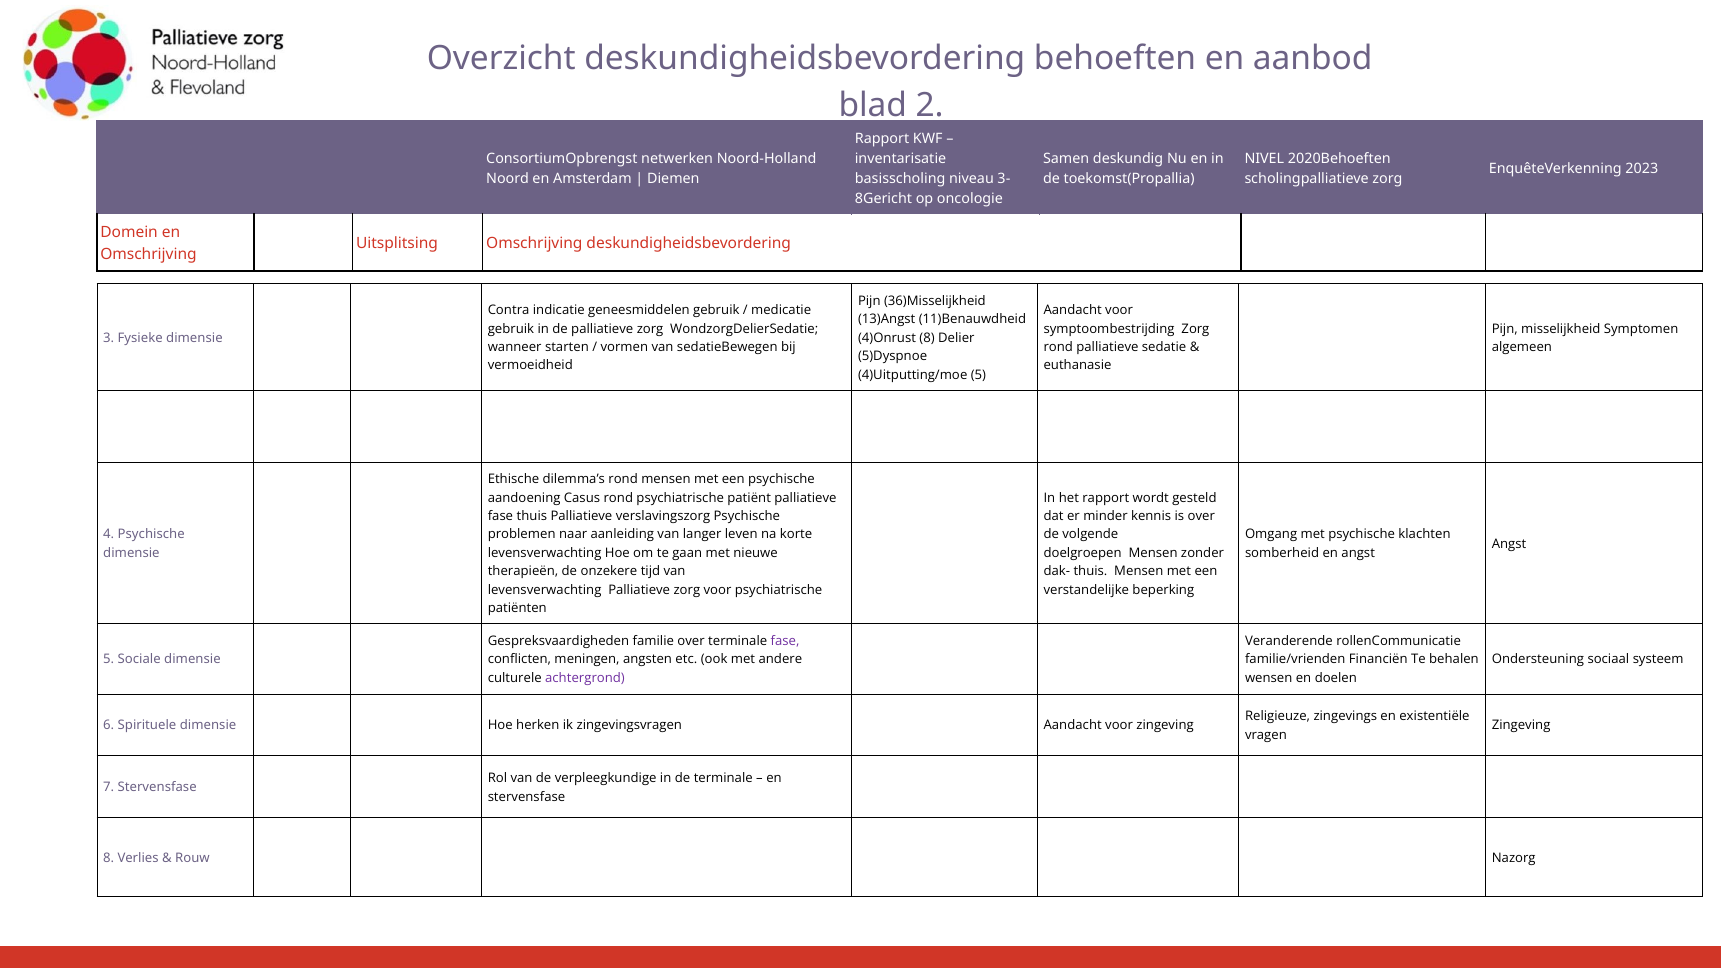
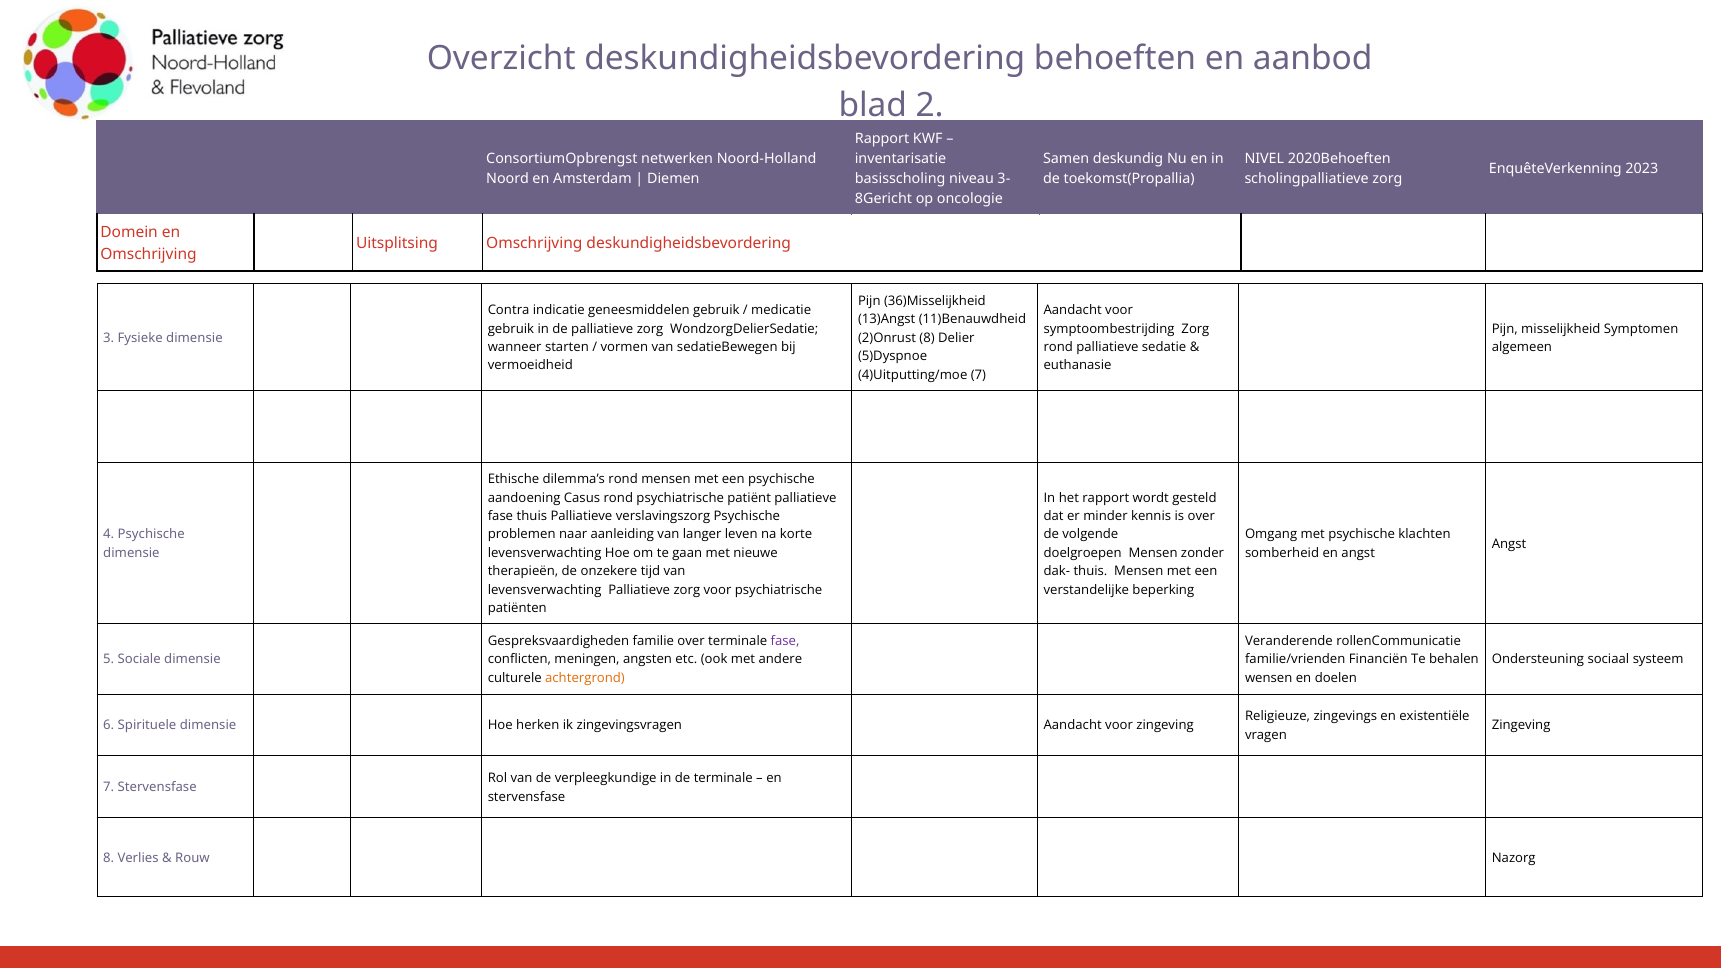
4)Onrust: 4)Onrust -> 2)Onrust (887, 338)
4)Uitputting/moe 5: 5 -> 7 (978, 375)
achtergrond colour: purple -> orange (585, 678)
